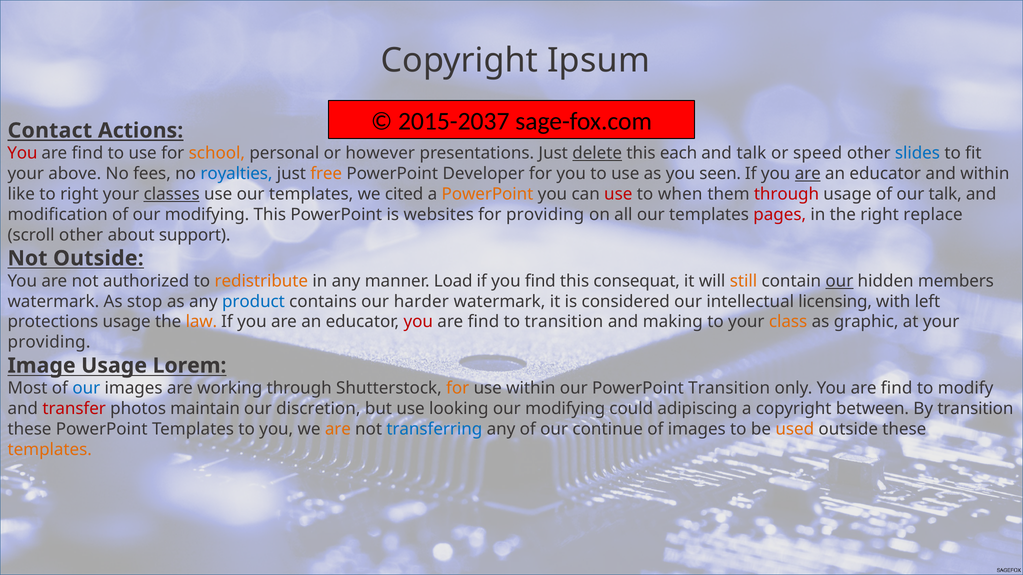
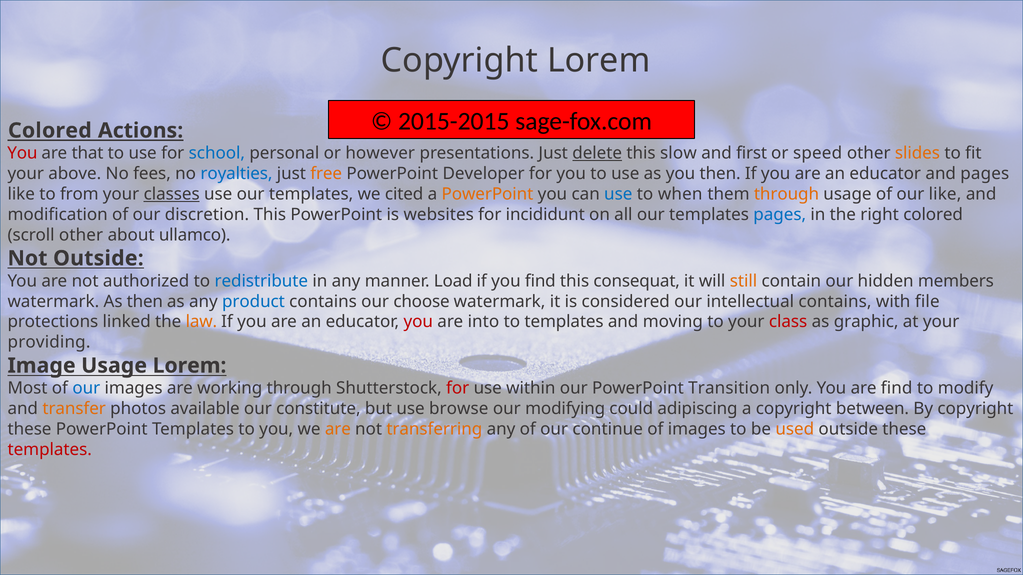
Copyright Ipsum: Ipsum -> Lorem (599, 60)
2015-2037: 2015-2037 -> 2015-2015 (454, 121)
Contact: Contact -> Colored (50, 131)
find: find -> that (88, 153)
school colour: orange -> blue (217, 153)
each: each -> slow (678, 153)
and talk: talk -> first (752, 153)
slides colour: blue -> orange (917, 153)
you seen: seen -> then (720, 174)
are underline: present -> none (808, 174)
and within: within -> pages (985, 174)
to right: right -> from (79, 194)
use colour: red -> blue (618, 194)
through colour: red -> orange (786, 194)
our talk: talk -> like (945, 194)
of our modifying: modifying -> discretion (207, 215)
for providing: providing -> incididunt (545, 215)
pages colour: red -> blue (780, 215)
right replace: replace -> colored (933, 215)
support: support -> ullamco (195, 235)
redistribute colour: orange -> blue (261, 281)
our underline: present -> none (839, 281)
As stop: stop -> then (145, 302)
harder: harder -> choose (422, 302)
intellectual licensing: licensing -> contains (835, 302)
left: left -> file (927, 302)
protections usage: usage -> linked (127, 322)
find: find -> into (483, 322)
to transition: transition -> templates (564, 322)
making: making -> moving (673, 322)
class colour: orange -> red (788, 322)
for colour: orange -> red (458, 389)
transfer colour: red -> orange (74, 409)
maintain: maintain -> available (205, 409)
discretion: discretion -> constitute (318, 409)
looking: looking -> browse (459, 409)
By transition: transition -> copyright (975, 409)
transferring colour: blue -> orange (434, 430)
templates colour: orange -> red (50, 450)
